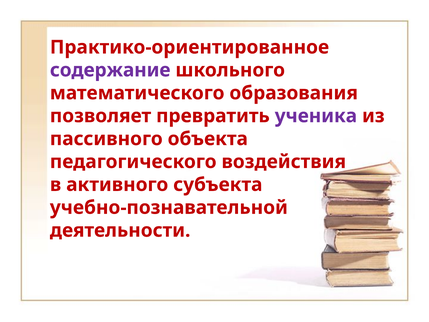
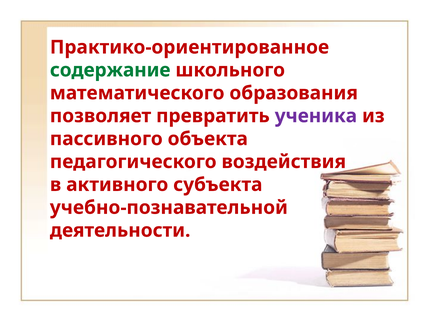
содержание colour: purple -> green (110, 70)
